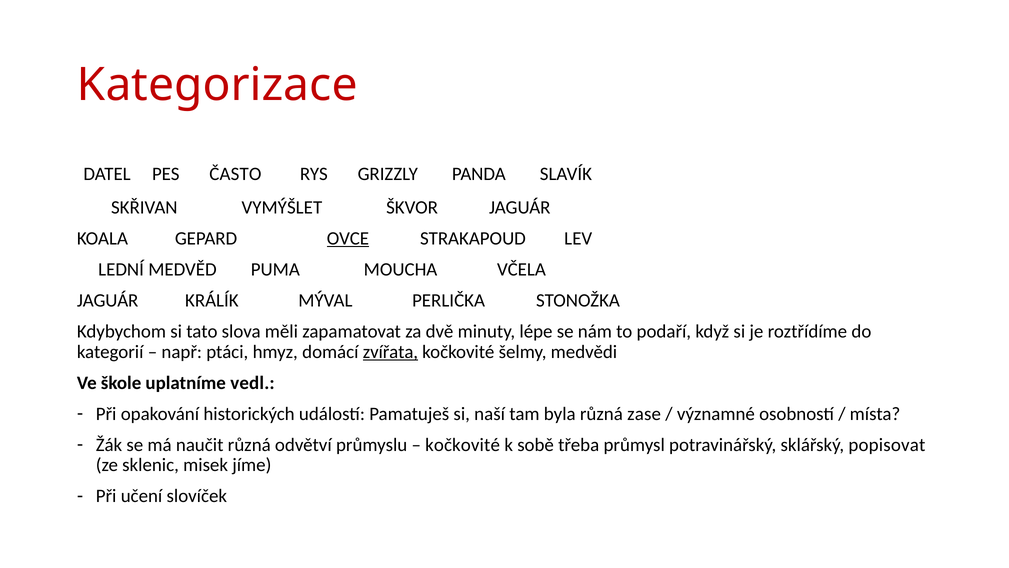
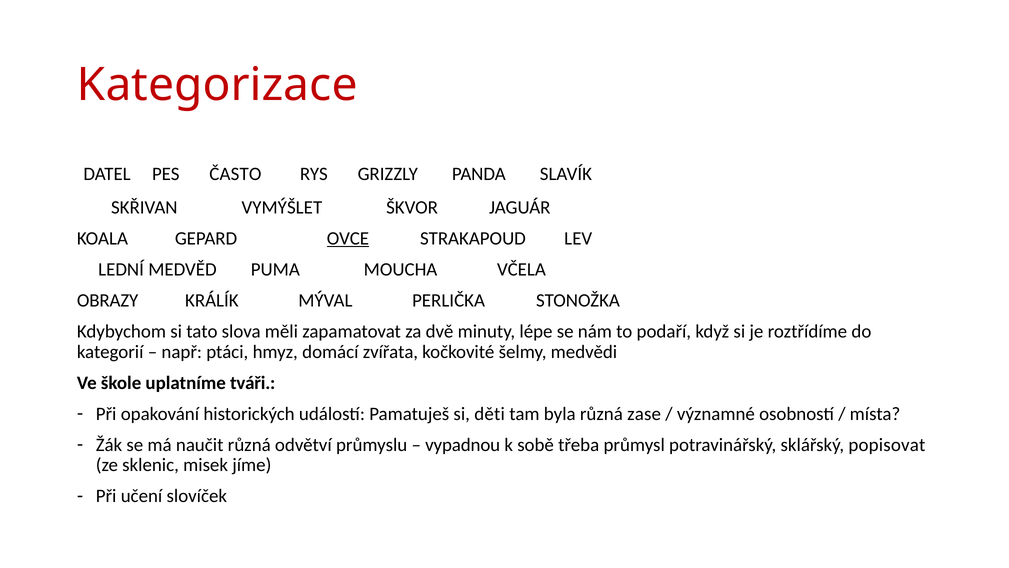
JAGUÁR: JAGUÁR -> OBRAZY (108, 300)
zvířata underline: present -> none (390, 352)
vedl: vedl -> tváři (253, 382)
naší: naší -> děti (490, 413)
kočkovité: kočkovité -> vypadnou (463, 444)
